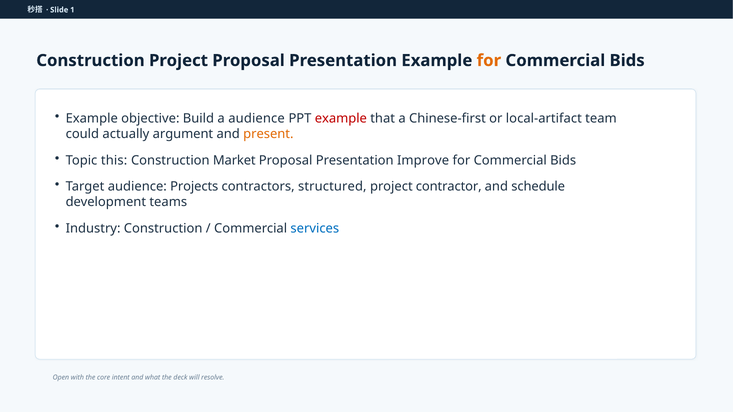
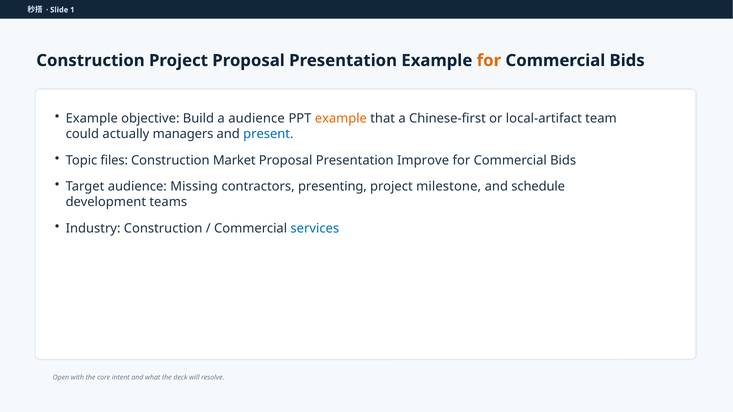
example colour: red -> orange (341, 119)
argument: argument -> managers (183, 134)
present colour: orange -> blue (268, 134)
this: this -> files (114, 160)
Projects: Projects -> Missing (194, 187)
structured: structured -> presenting (332, 187)
contractor: contractor -> milestone (449, 187)
